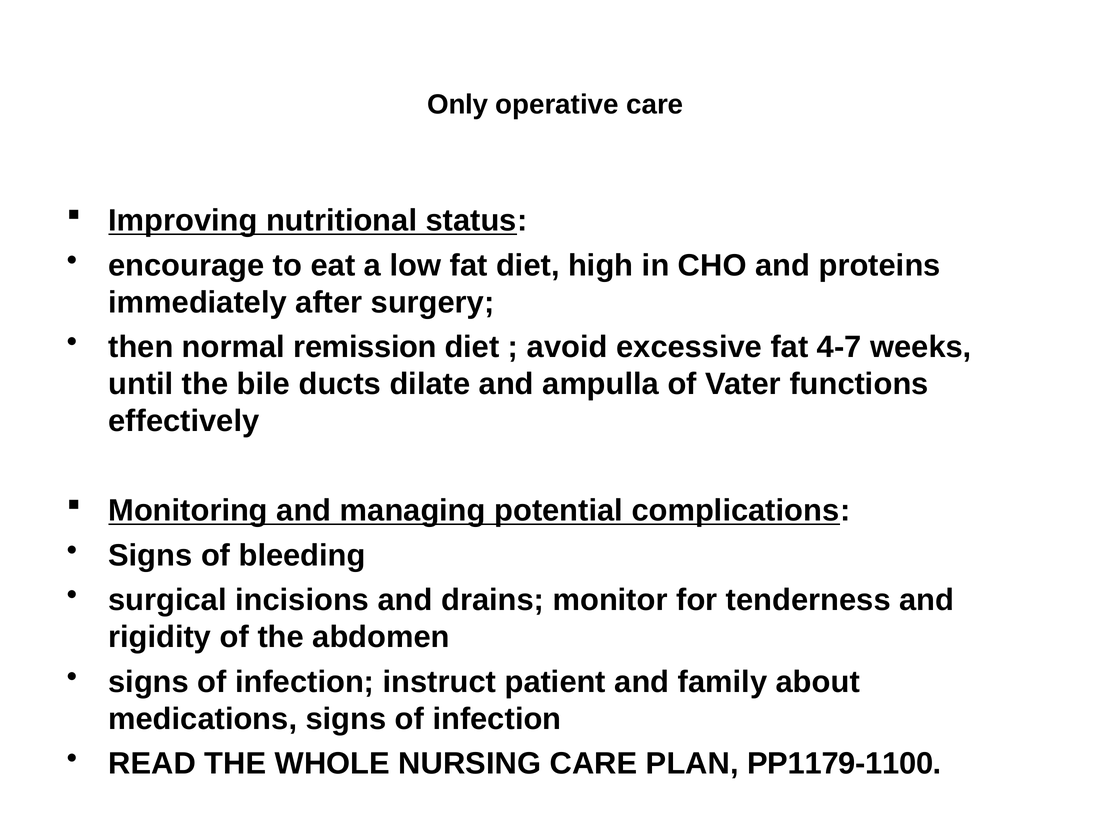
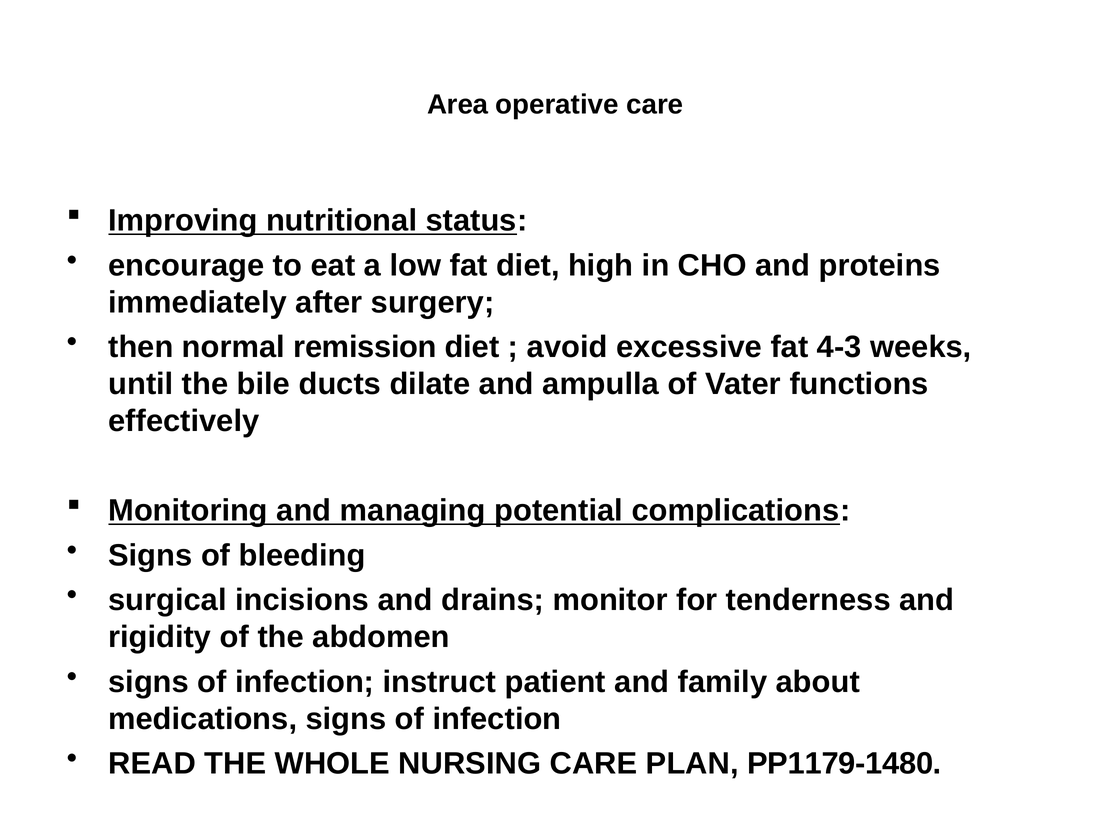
Only: Only -> Area (458, 105)
4-7: 4-7 -> 4-3 (839, 347)
PP1179-1100: PP1179-1100 -> PP1179-1480 (844, 764)
